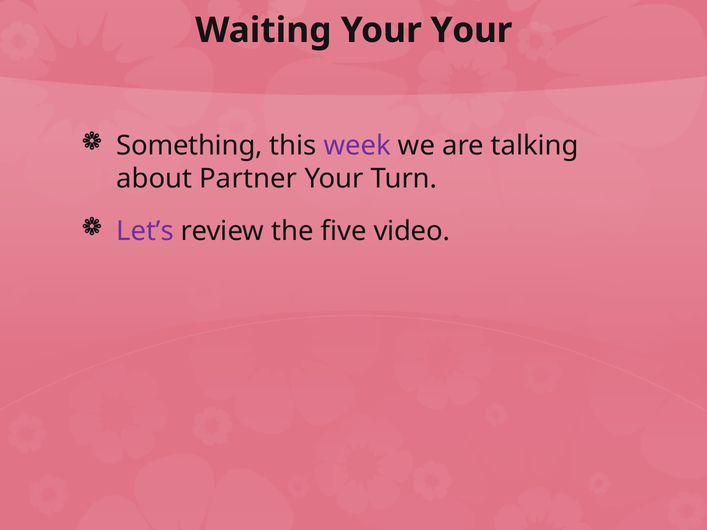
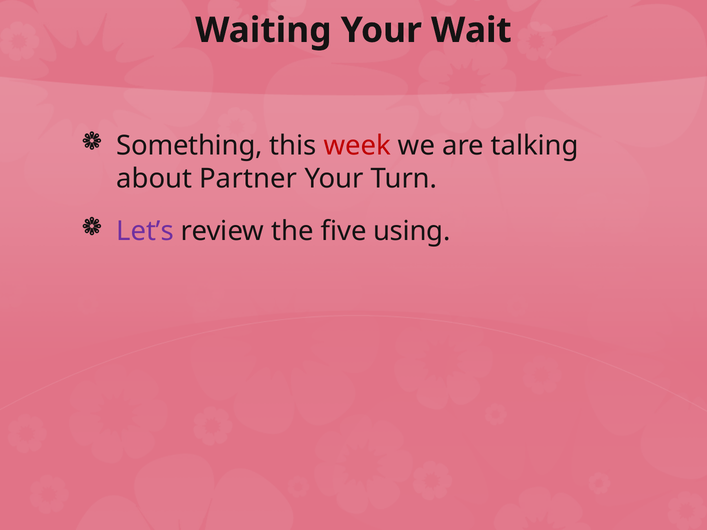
Your Your: Your -> Wait (471, 30)
week colour: purple -> red (357, 146)
video: video -> using (412, 231)
